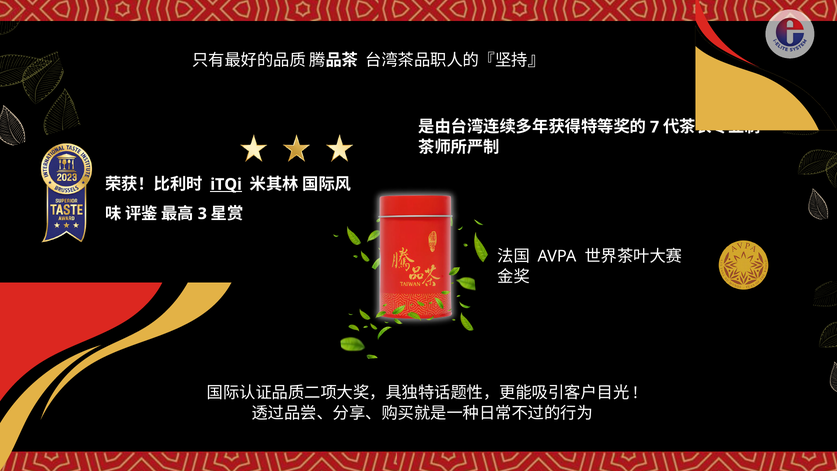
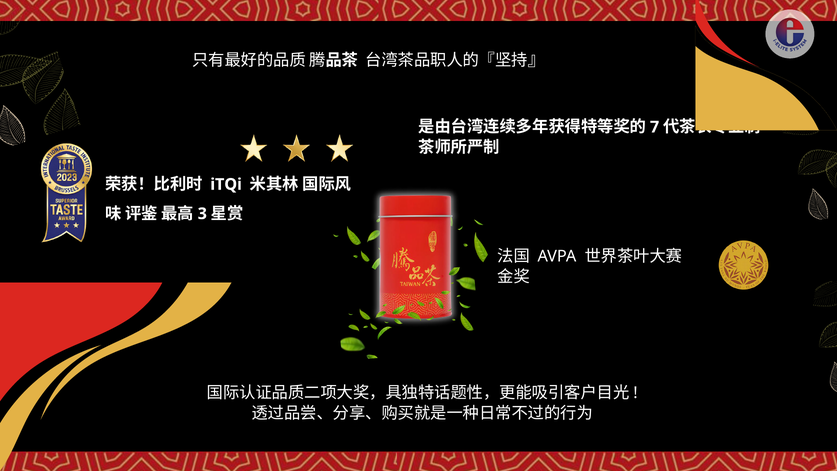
iTQi underline: present -> none (226, 184)
